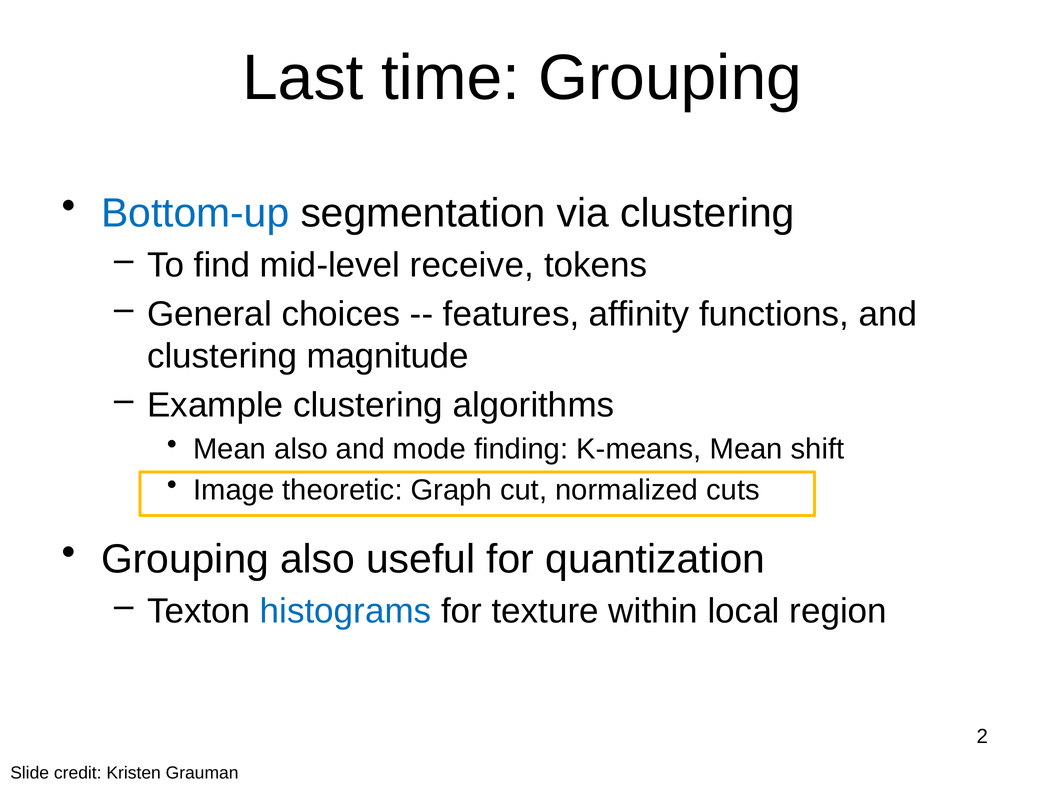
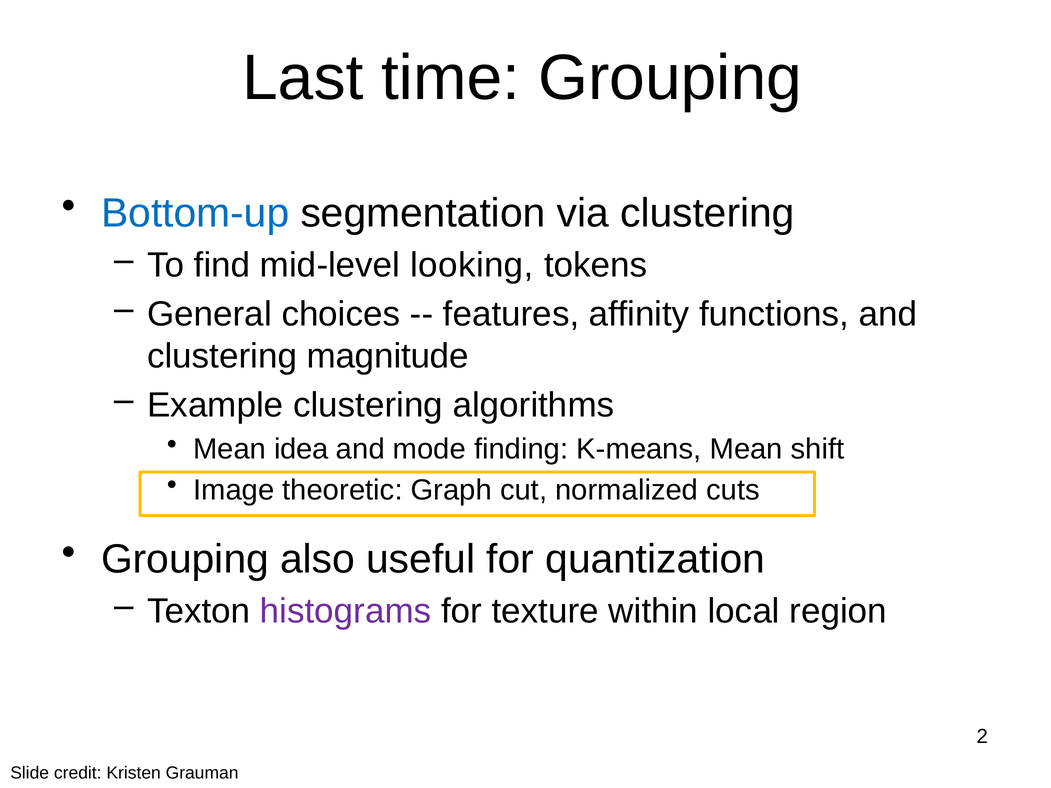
receive: receive -> looking (472, 265)
Mean also: also -> idea (301, 449)
histograms colour: blue -> purple (346, 612)
